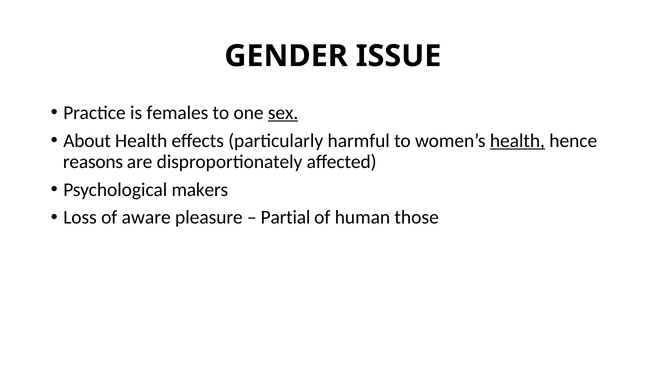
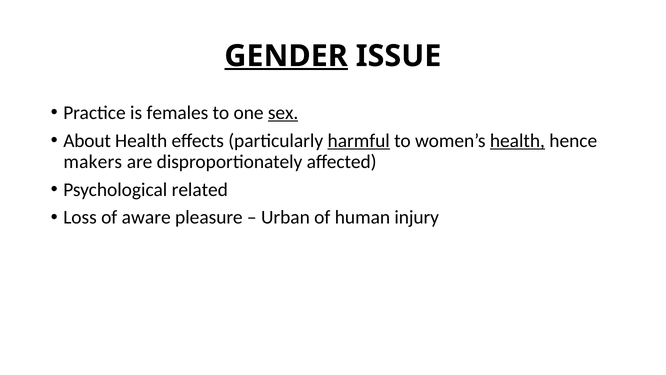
GENDER underline: none -> present (286, 56)
harmful underline: none -> present (359, 141)
reasons: reasons -> makers (93, 162)
makers: makers -> related (200, 189)
Partial: Partial -> Urban (285, 217)
those: those -> injury (417, 217)
